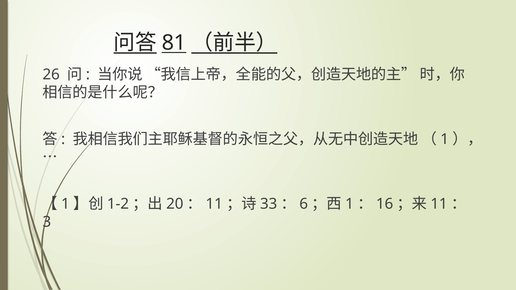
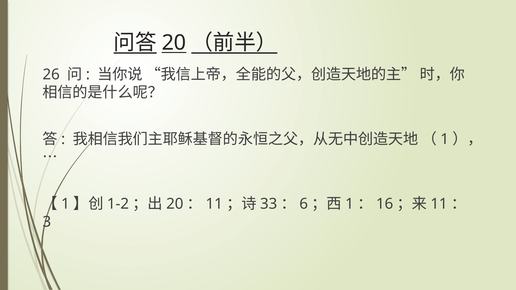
81: 81 -> 20 (174, 43)
